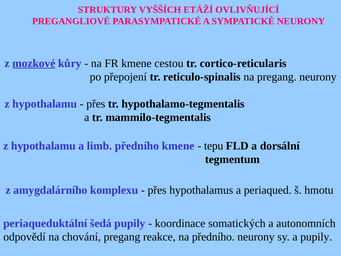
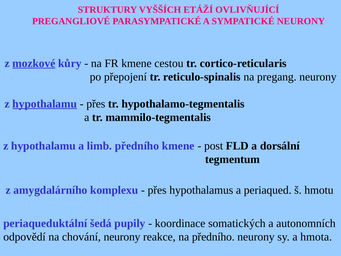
hypothalamu underline: none -> present (45, 104)
tepu: tepu -> post (214, 146)
chování pregang: pregang -> neurony (122, 237)
a pupily: pupily -> hmota (316, 237)
